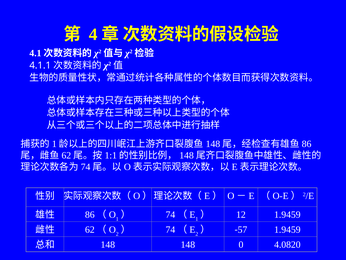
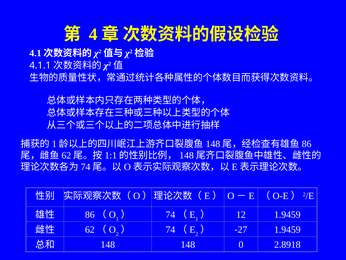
57: 57 -> 27 (242, 229)
4.0820: 4.0820 -> 2.8918 (287, 244)
